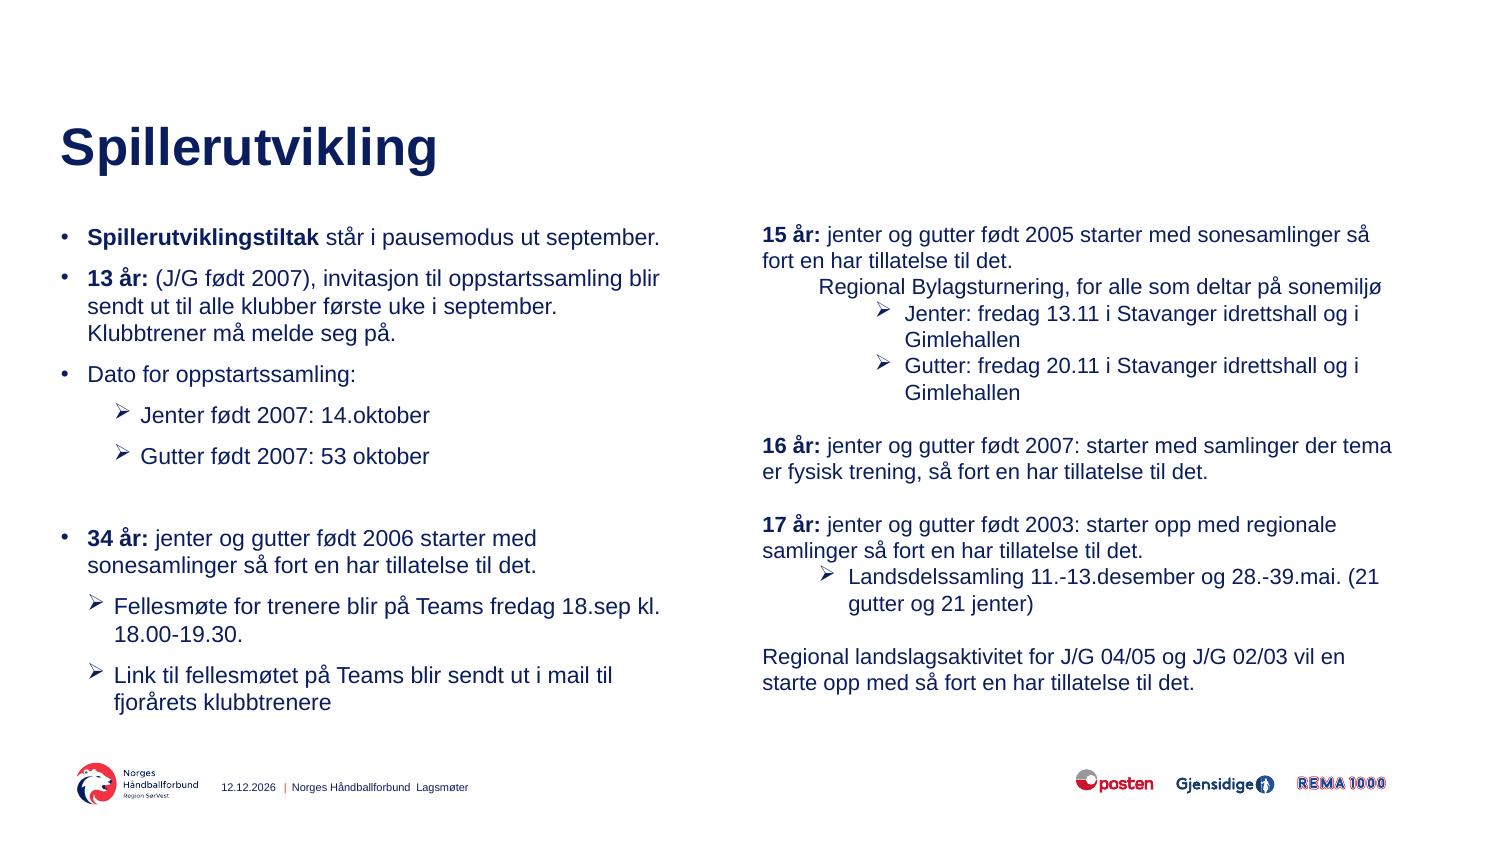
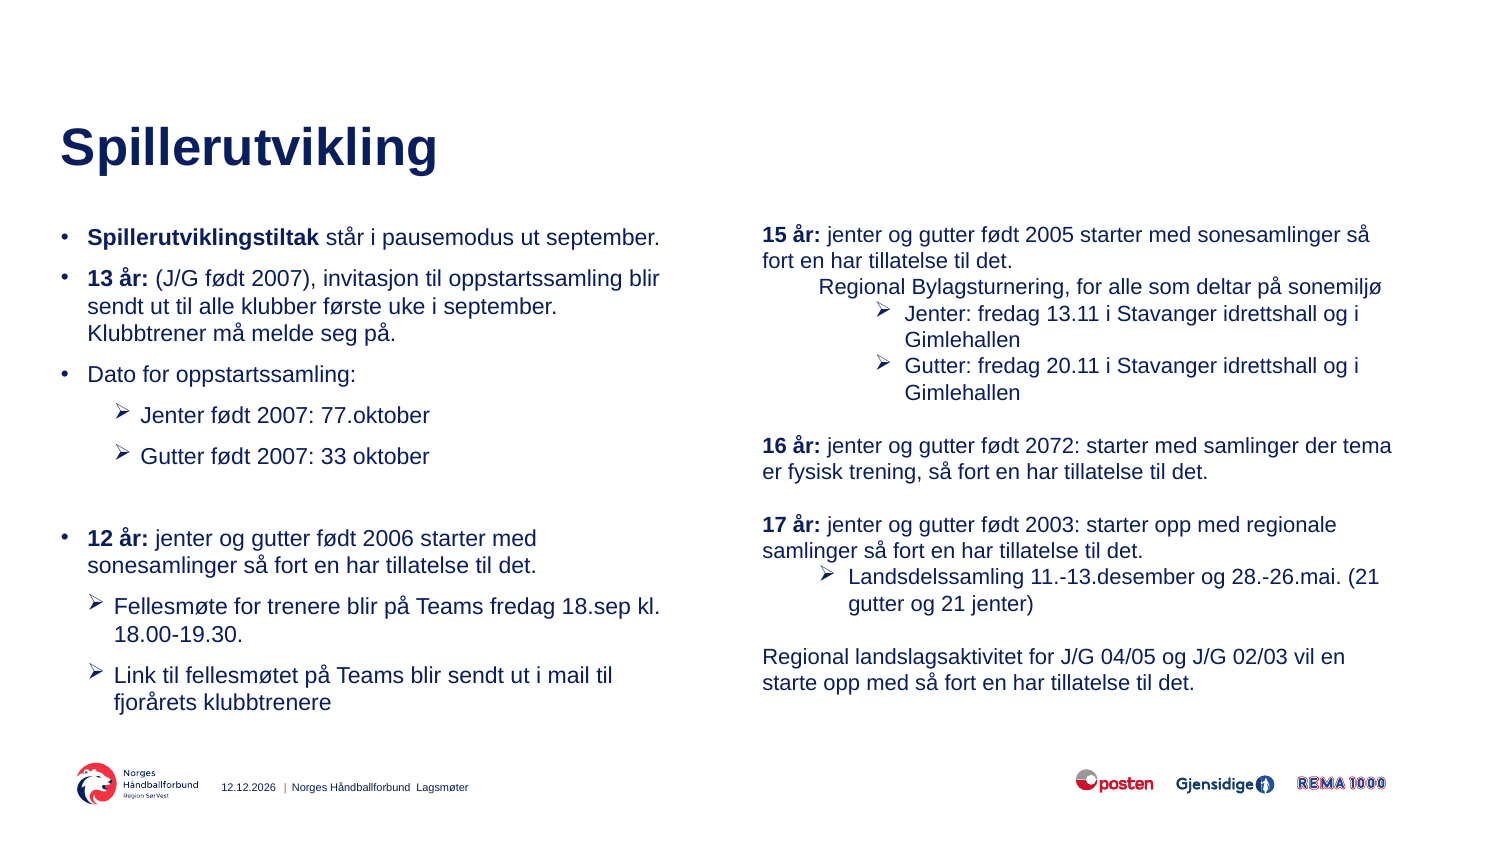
14.oktober: 14.oktober -> 77.oktober (375, 416)
og gutter født 2007: 2007 -> 2072 (1053, 446)
53: 53 -> 33 (334, 457)
34: 34 -> 12 (100, 538)
28.-39.mai: 28.-39.mai -> 28.-26.mai (1287, 578)
